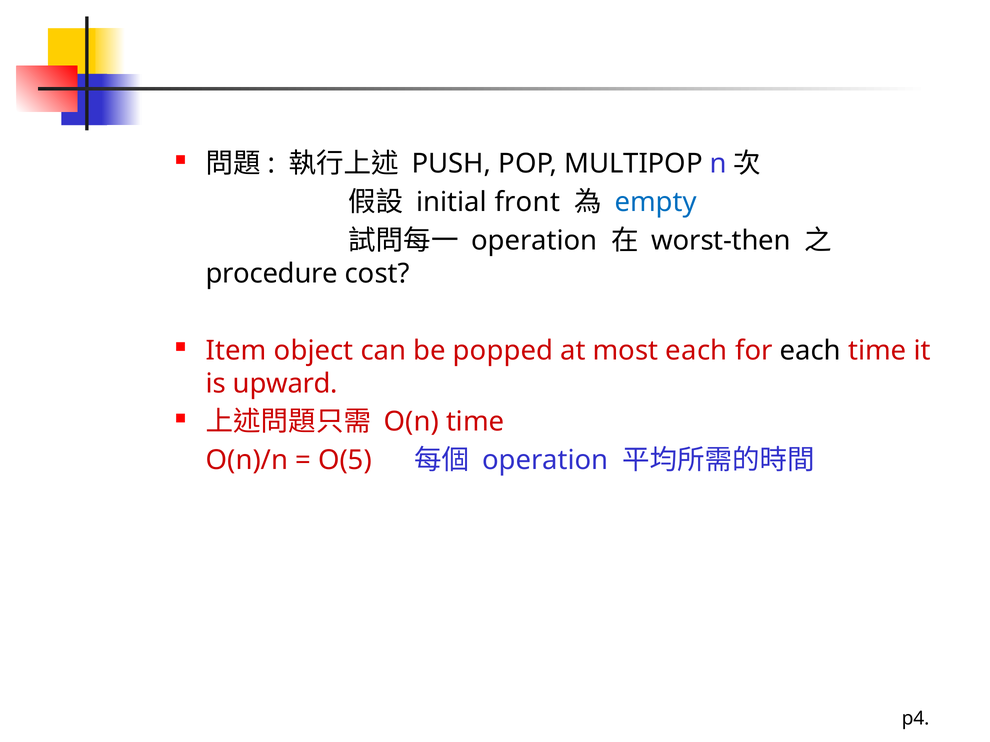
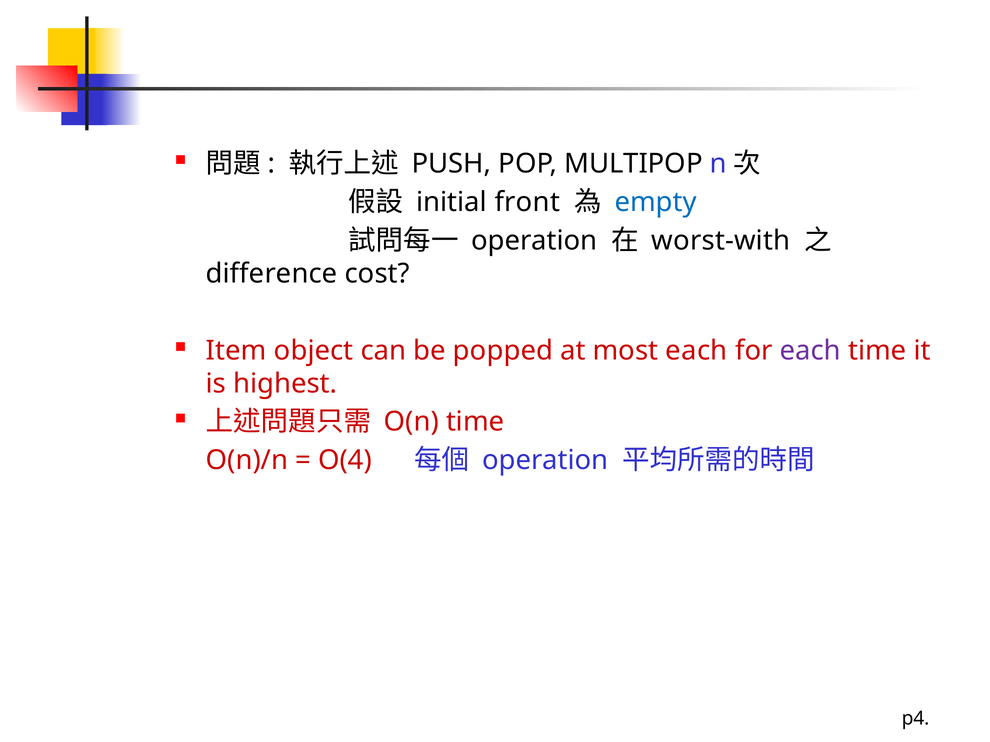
worst-then: worst-then -> worst-with (721, 241)
procedure: procedure -> difference (272, 274)
each colour: black -> purple (810, 351)
upward: upward -> highest (285, 384)
O(5: O(5 -> O(4 (345, 461)
